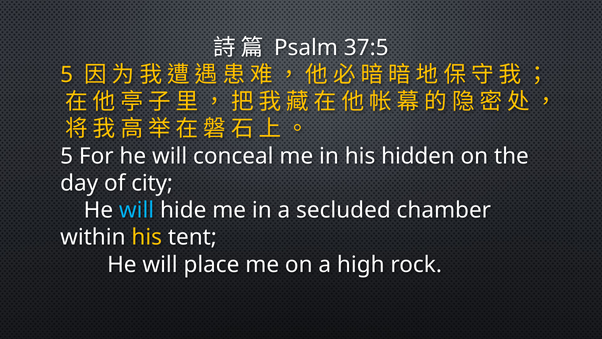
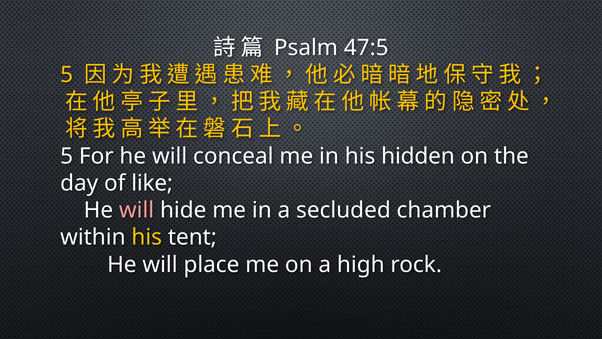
37:5: 37:5 -> 47:5 (366, 48)
city: city -> like (152, 183)
will colour: light blue -> pink (137, 210)
